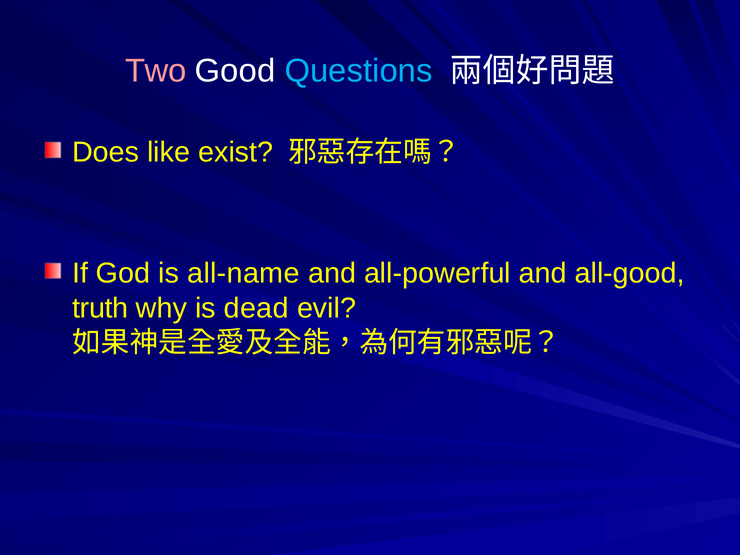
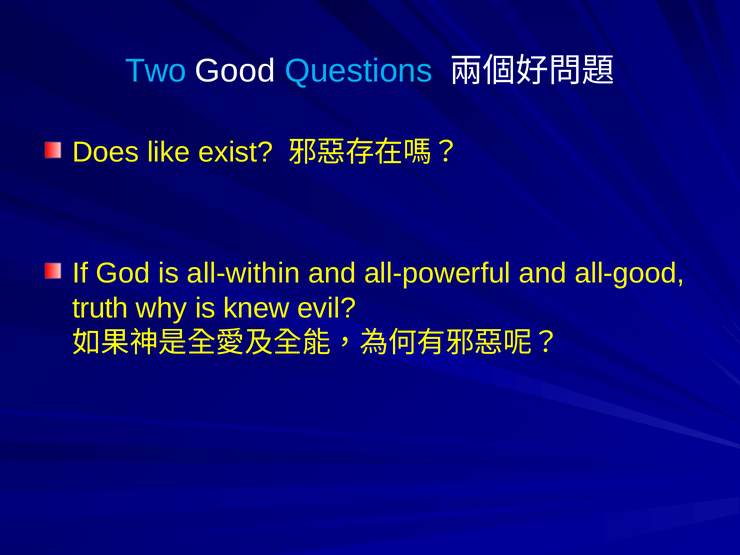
Two colour: pink -> light blue (156, 71)
all-name: all-name -> all-within (244, 273)
dead: dead -> knew (257, 308)
